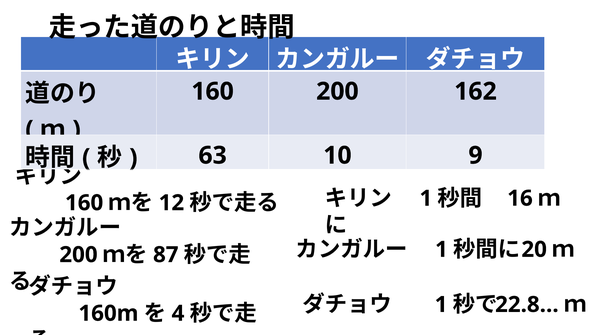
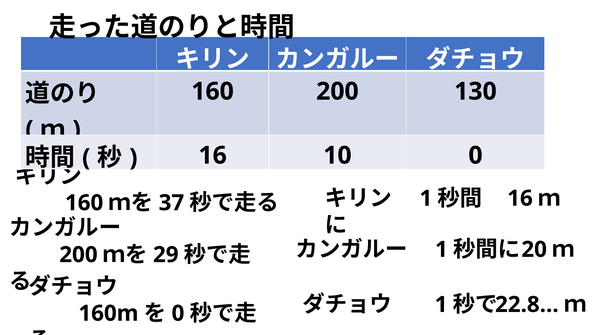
162: 162 -> 130 (475, 91)
63: 63 -> 16 (213, 156)
10 9: 9 -> 0 (475, 156)
12: 12 -> 37 (171, 203)
87: 87 -> 29 (166, 255)
4: 4 -> 0 (178, 314)
